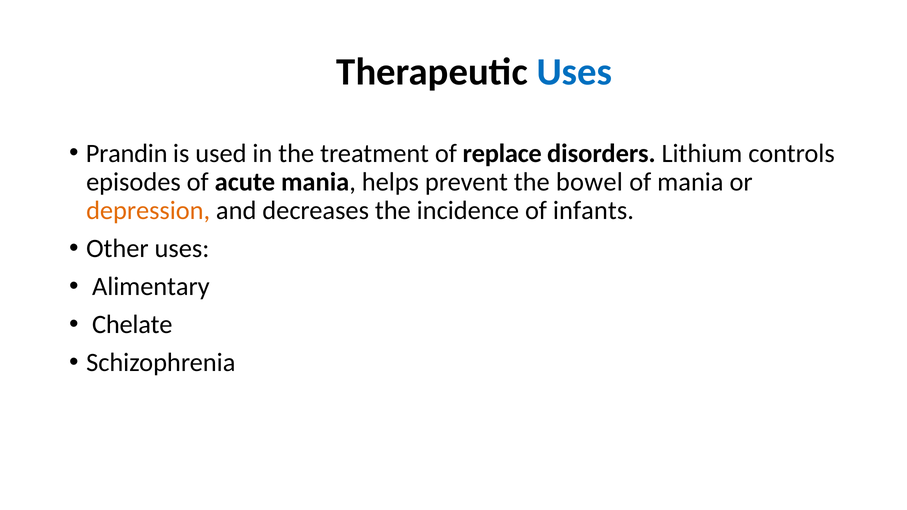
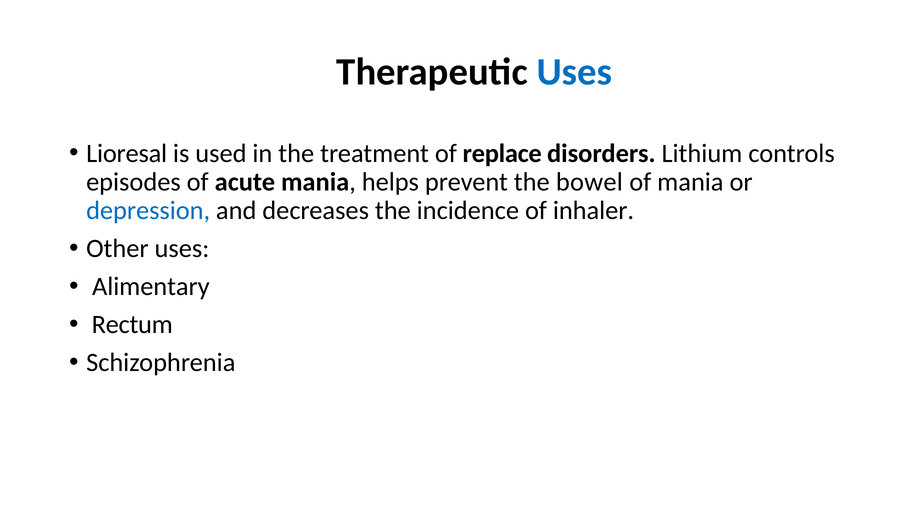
Prandin: Prandin -> Lioresal (127, 153)
depression colour: orange -> blue (148, 210)
infants: infants -> inhaler (594, 210)
Chelate: Chelate -> Rectum (132, 325)
